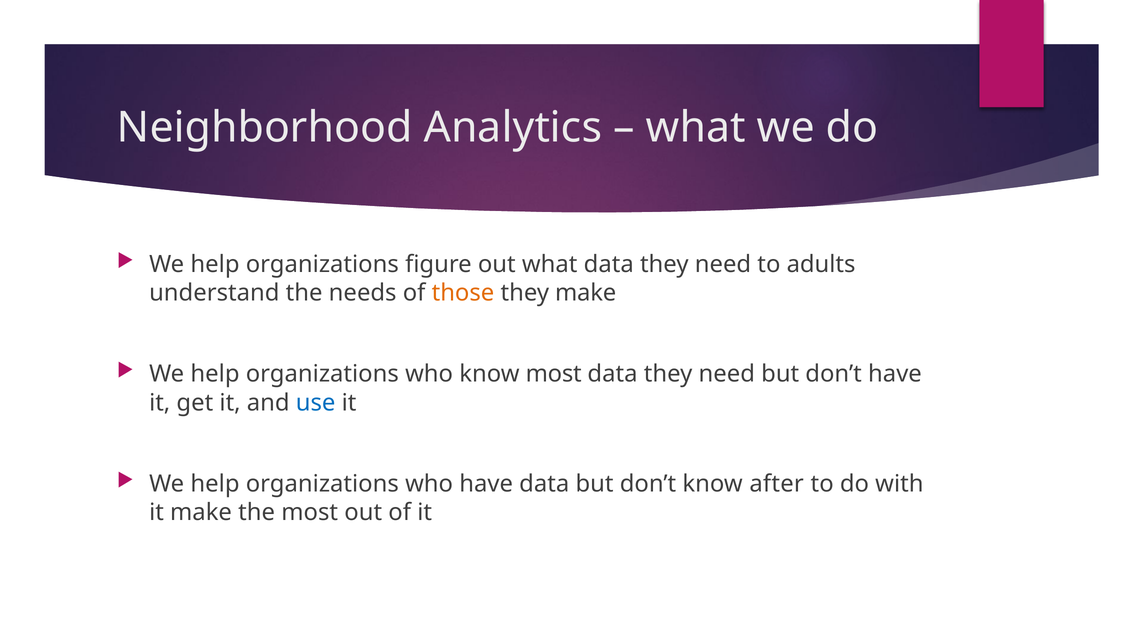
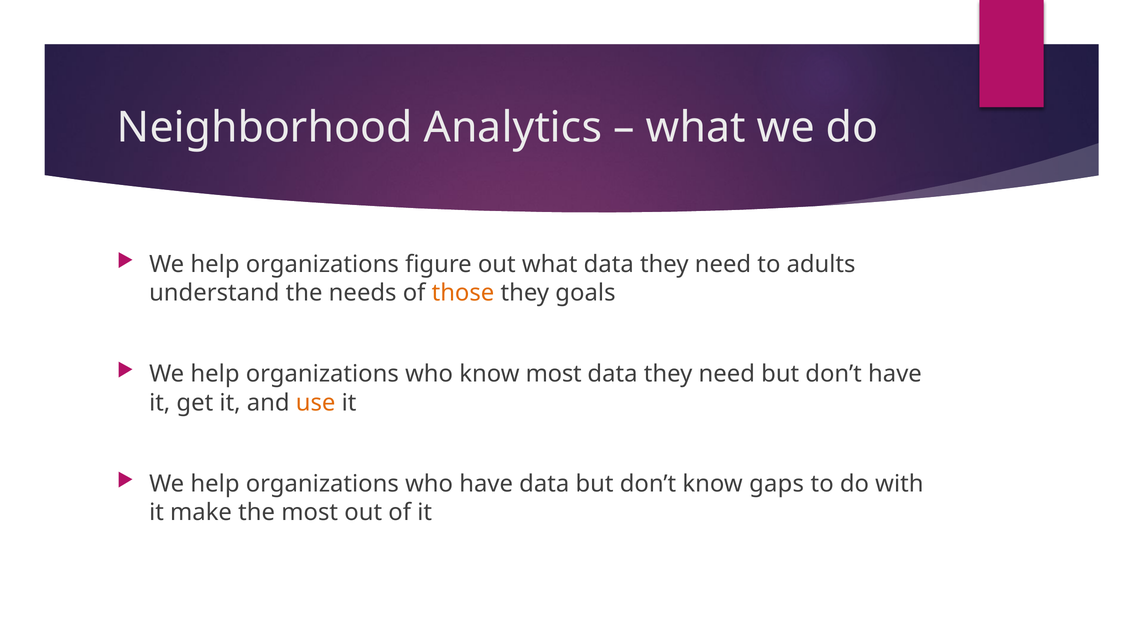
they make: make -> goals (585, 293)
use colour: blue -> orange (316, 403)
after: after -> gaps (777, 484)
